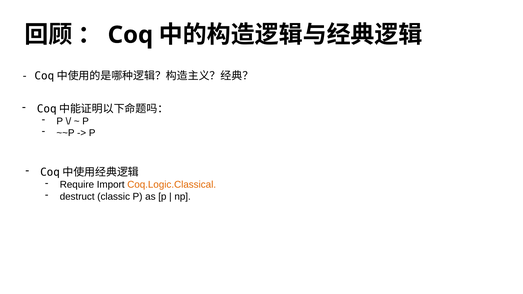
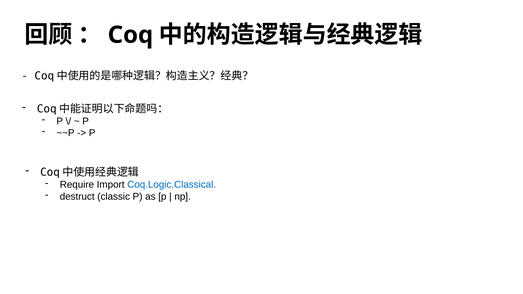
Coq.Logic.Classical colour: orange -> blue (172, 185)
